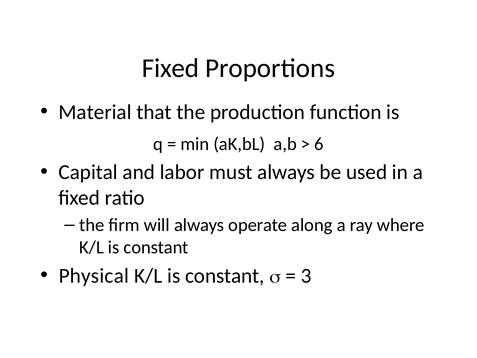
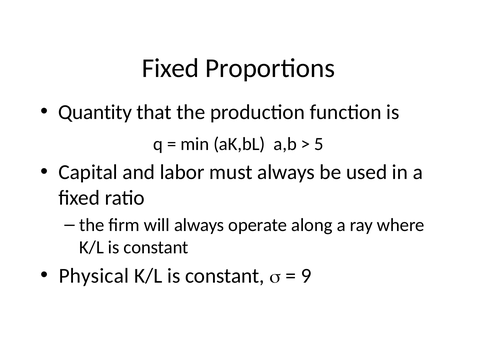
Material: Material -> Quantity (95, 112)
6: 6 -> 5 (319, 144)
3: 3 -> 9 (306, 276)
